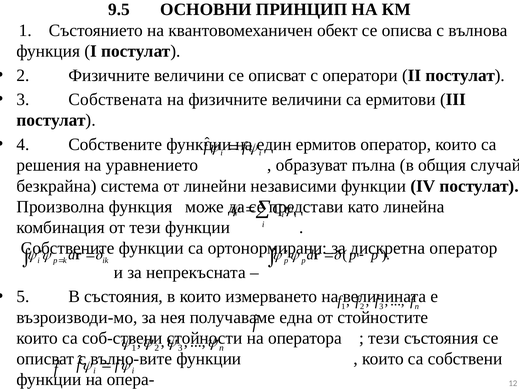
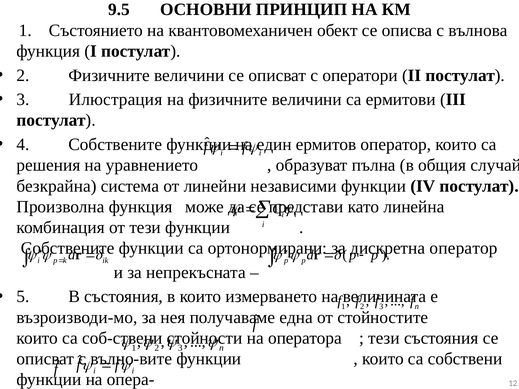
Собствената: Собствената -> Илюстрация (116, 100)
